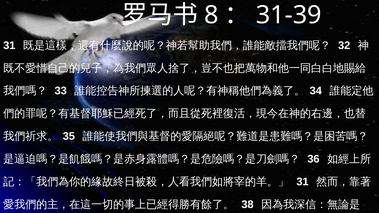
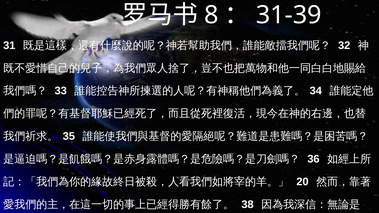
31: 31 -> 20 (302, 182)
